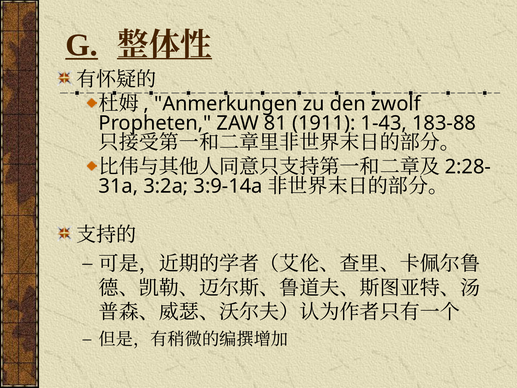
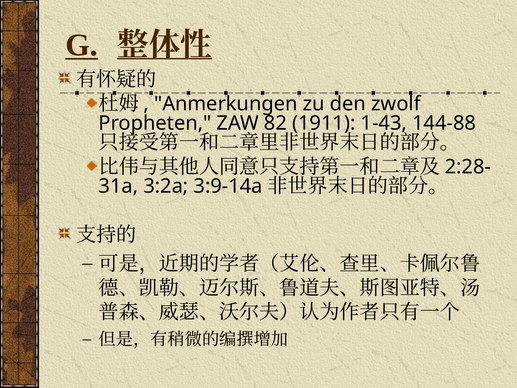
81: 81 -> 82 (275, 123)
183-88: 183-88 -> 144-88 (444, 123)
